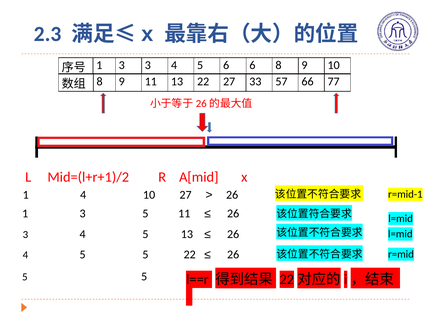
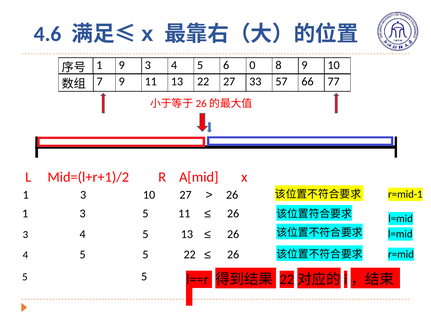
2.3: 2.3 -> 4.6 (48, 34)
3: 3 -> 9 (122, 65)
6 6: 6 -> 0 (252, 65)
8: 8 -> 7 (100, 82)
4: 4 -> 3 (83, 195)
